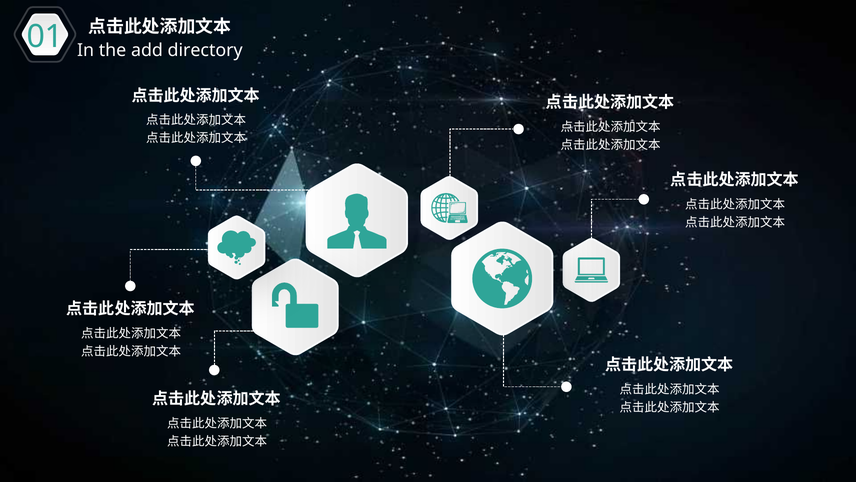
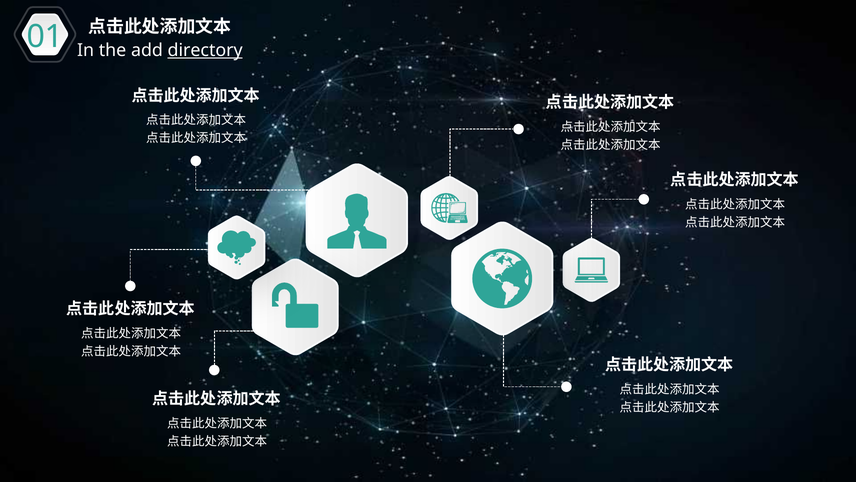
directory underline: none -> present (205, 50)
